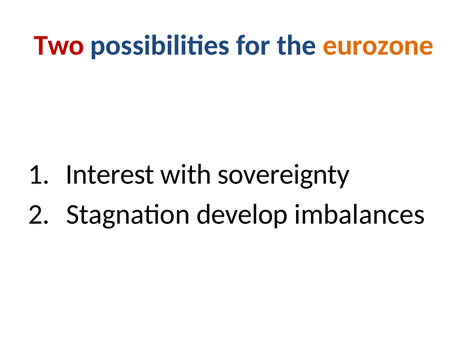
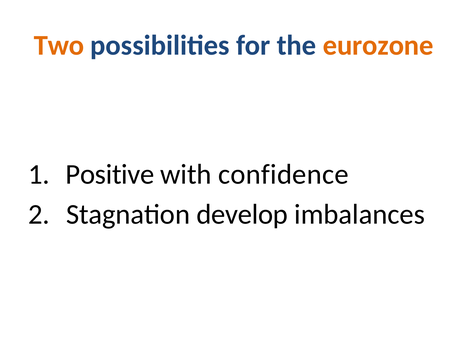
Two colour: red -> orange (59, 45)
Interest: Interest -> Positive (110, 174)
sovereignty: sovereignty -> confidence (283, 174)
